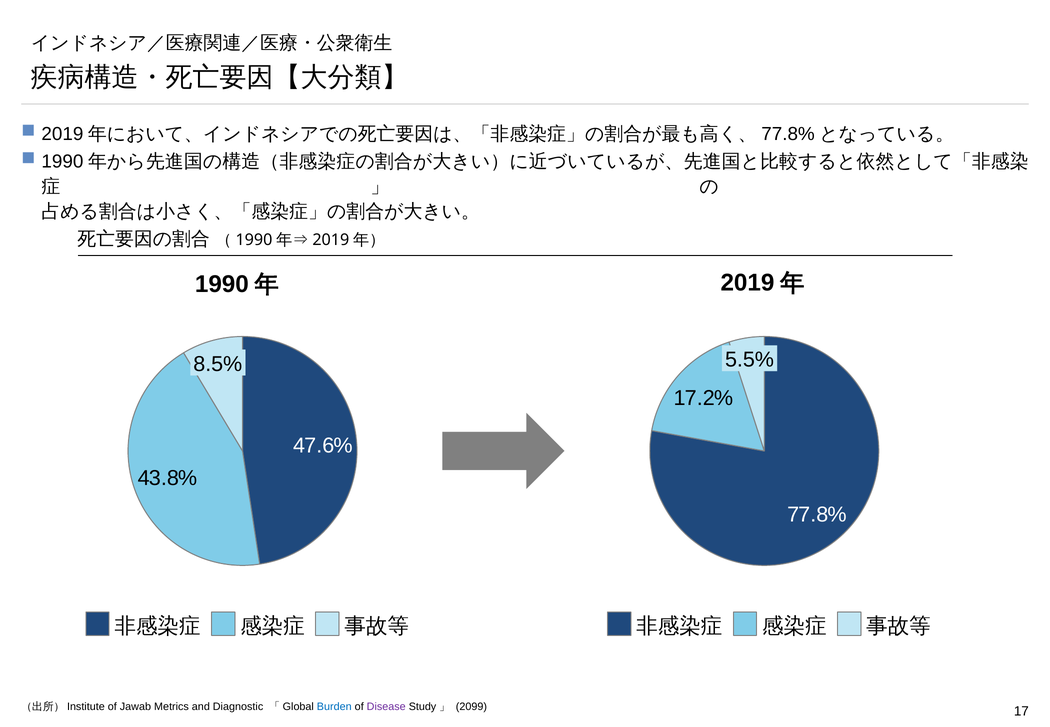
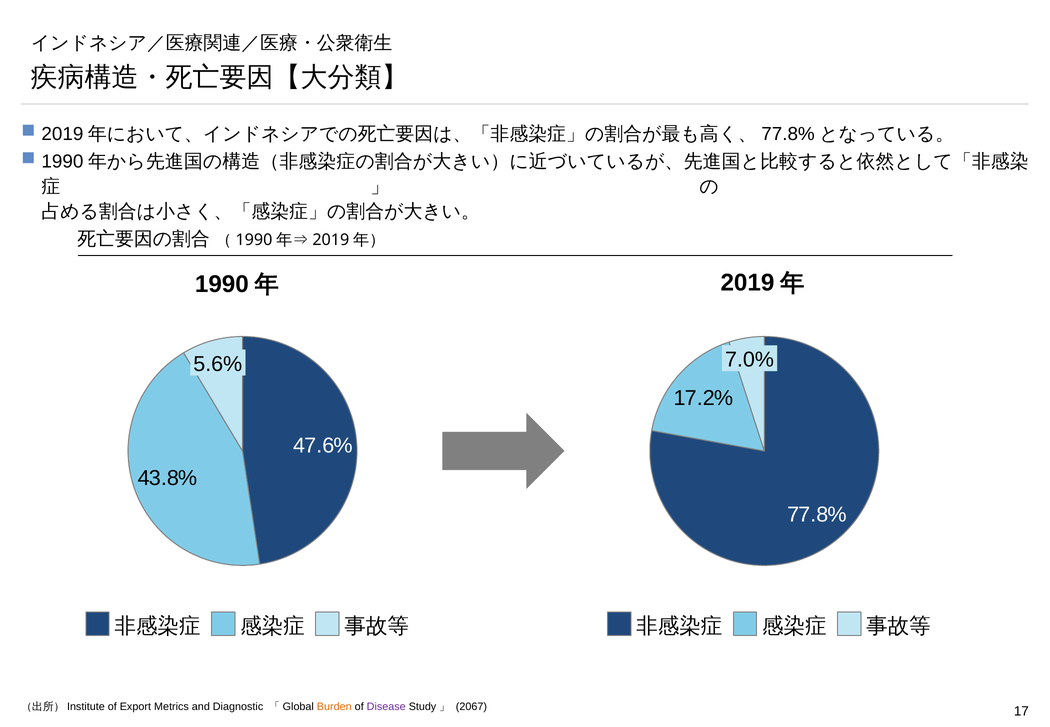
5.5%: 5.5% -> 7.0% (750, 360)
8.5%: 8.5% -> 5.6% (218, 364)
Jawab: Jawab -> Export (135, 706)
Burden colour: blue -> orange (334, 706)
2099: 2099 -> 2067 (471, 706)
